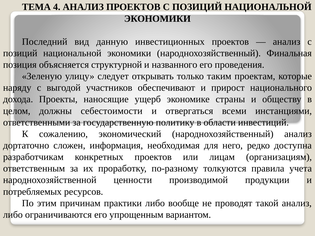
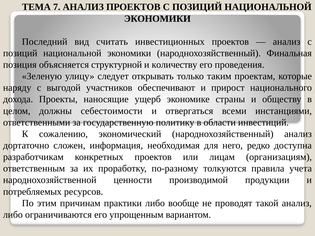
4: 4 -> 7 (57, 7)
данную: данную -> считать (112, 42)
названного: названного -> количеству (174, 65)
